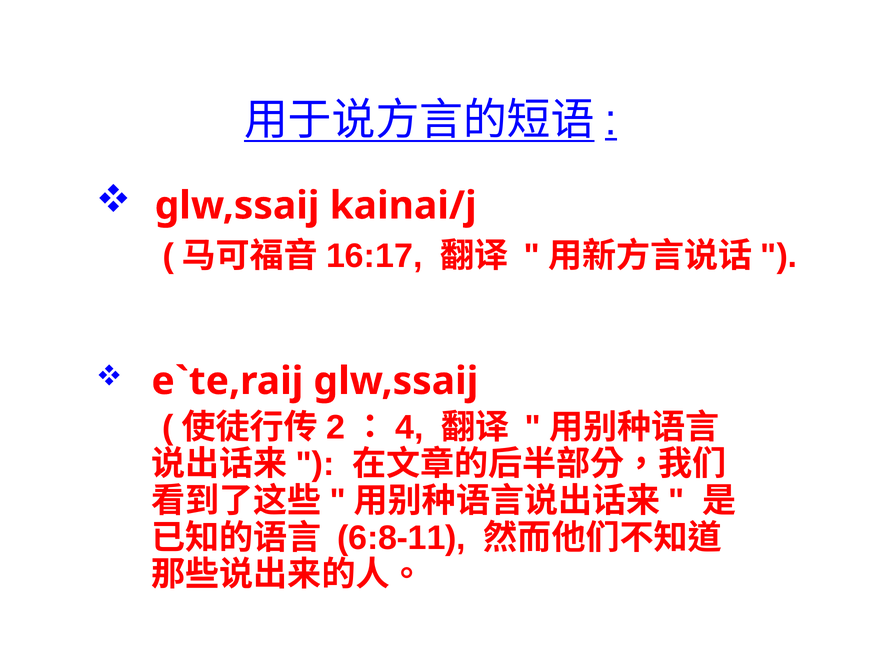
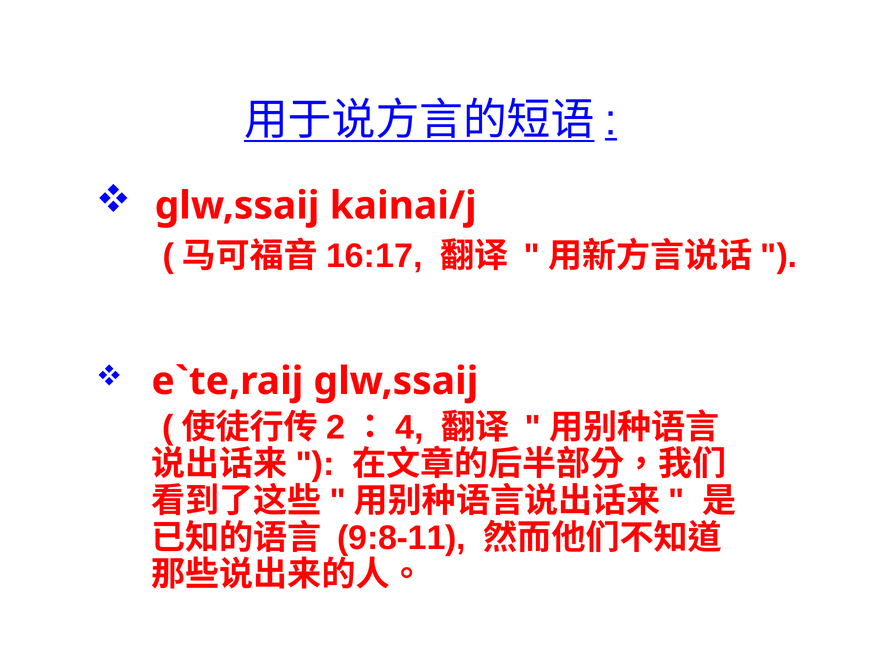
6:8-11: 6:8-11 -> 9:8-11 (402, 538)
